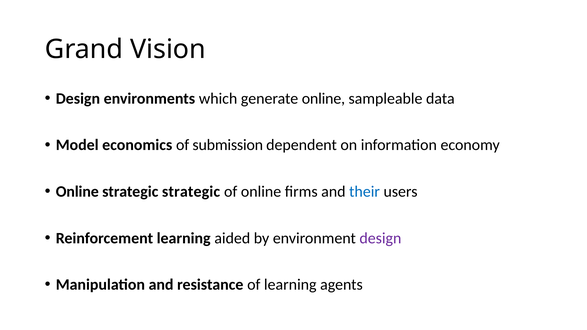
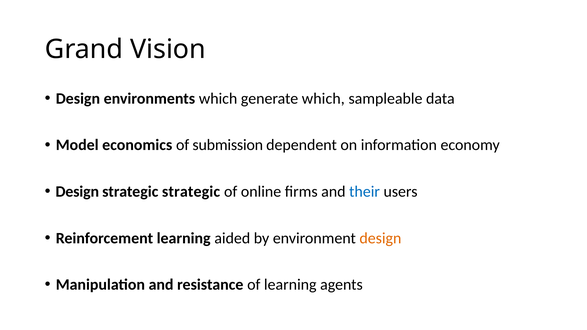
generate online: online -> which (323, 99)
Online: Online -> Design (77, 192)
design colour: purple -> orange (380, 238)
